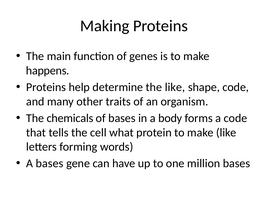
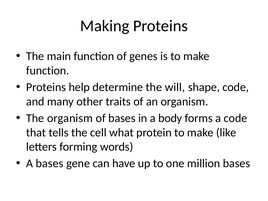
happens: happens -> function (48, 71)
the like: like -> will (175, 87)
The chemicals: chemicals -> organism (70, 118)
